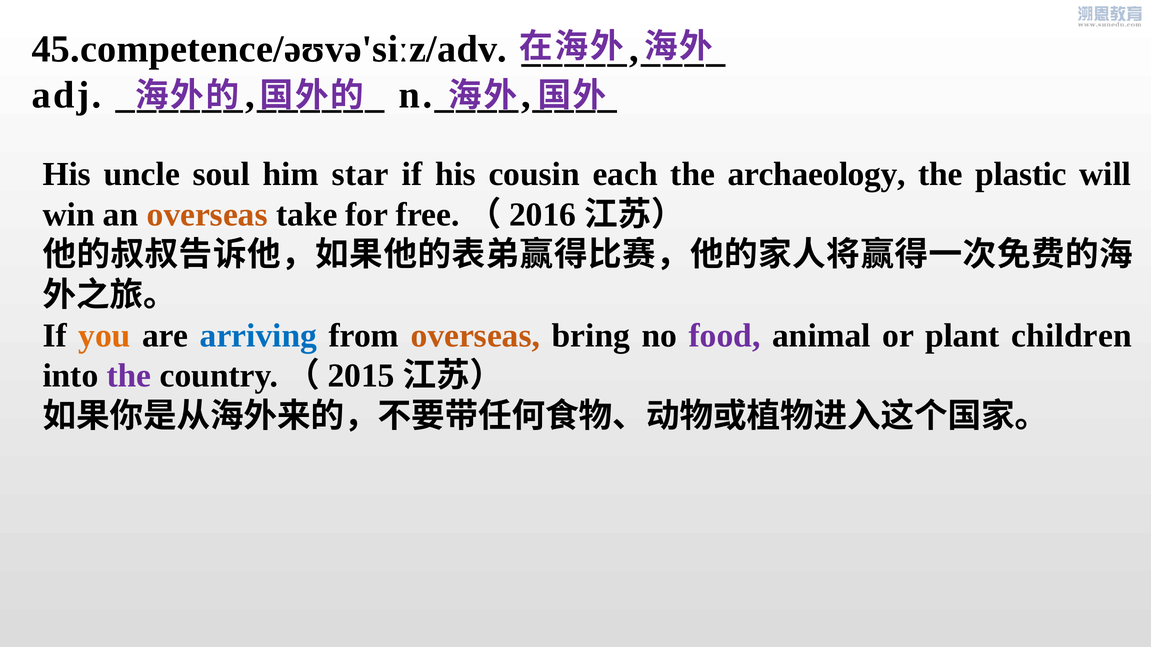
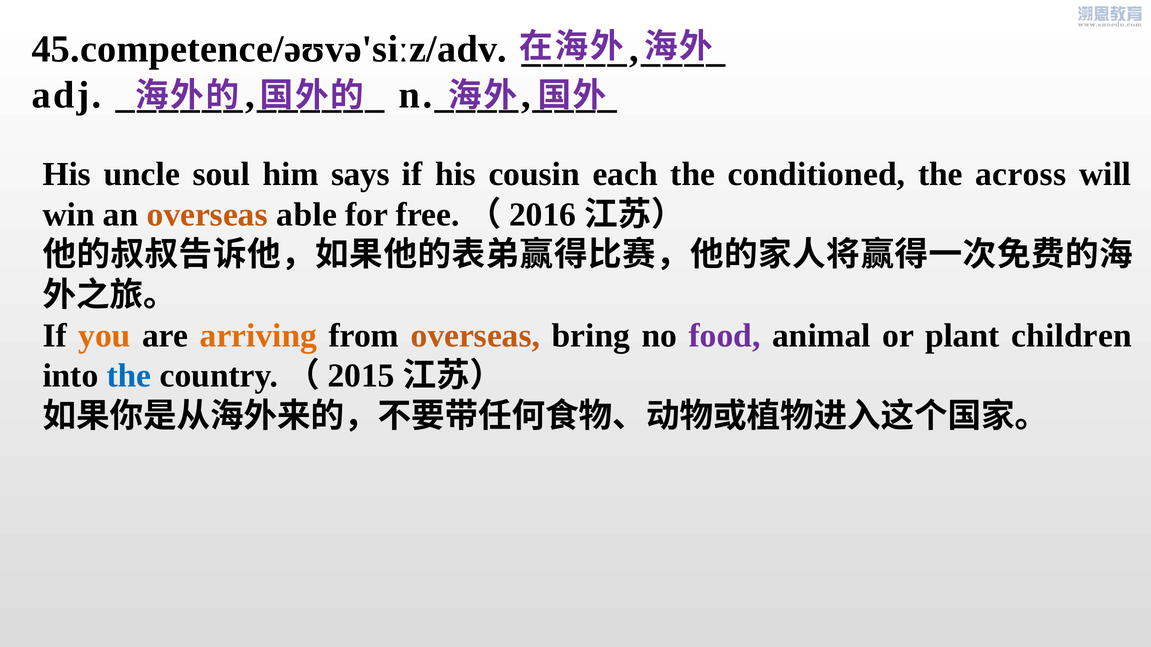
star: star -> says (360, 174)
archaeology: archaeology -> conditioned (817, 174)
plastic: plastic -> across (1021, 174)
take: take -> able (307, 215)
arriving colour: blue -> orange (258, 336)
the colour: purple -> blue (129, 376)
